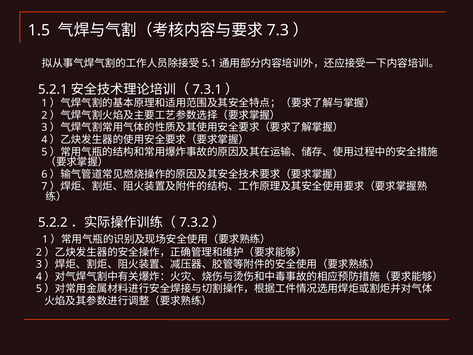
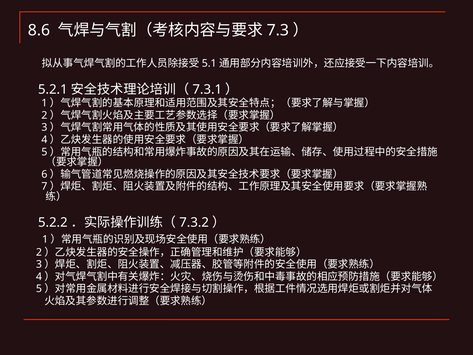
1.5: 1.5 -> 8.6 (39, 30)
